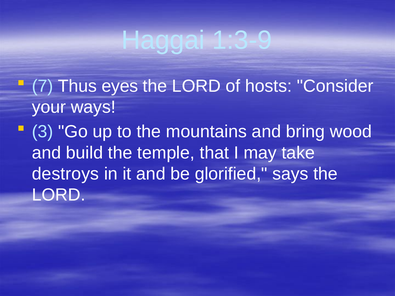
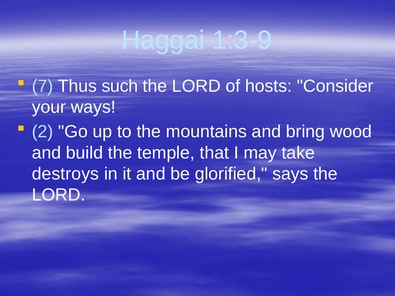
eyes: eyes -> such (120, 86)
3: 3 -> 2 (43, 132)
